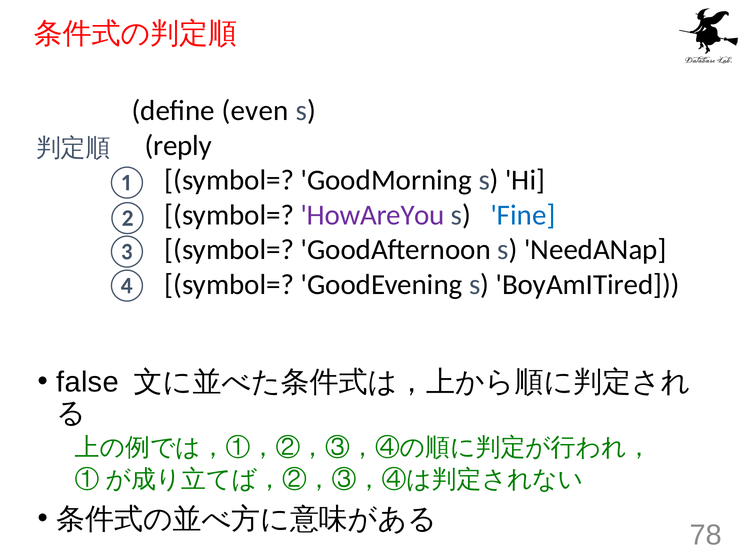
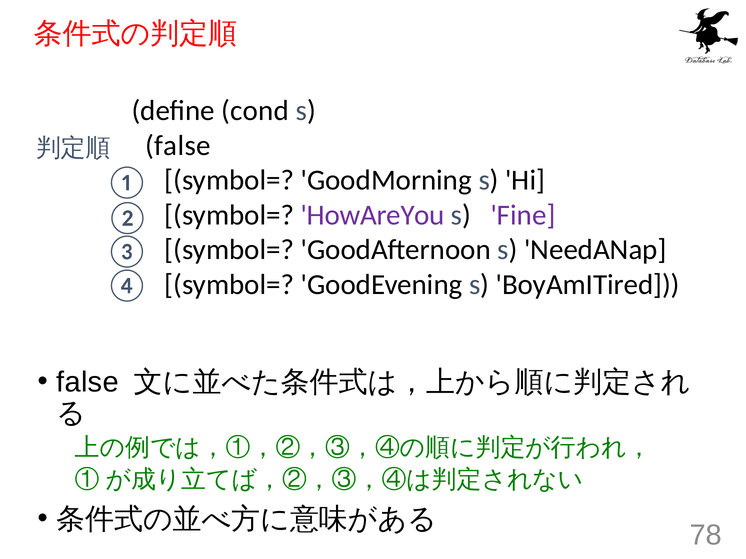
even: even -> cond (255, 111)
reply: reply -> false (178, 146)
Fine colour: blue -> purple (523, 215)
